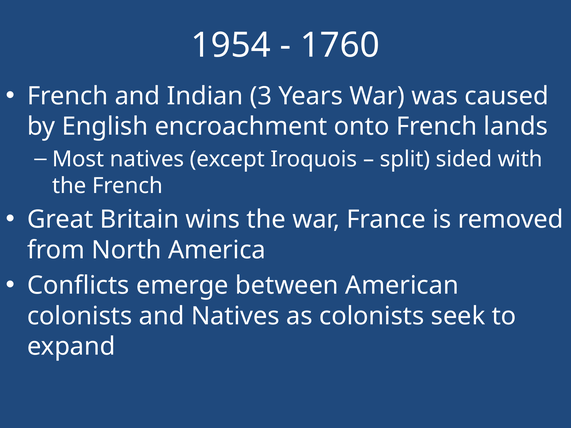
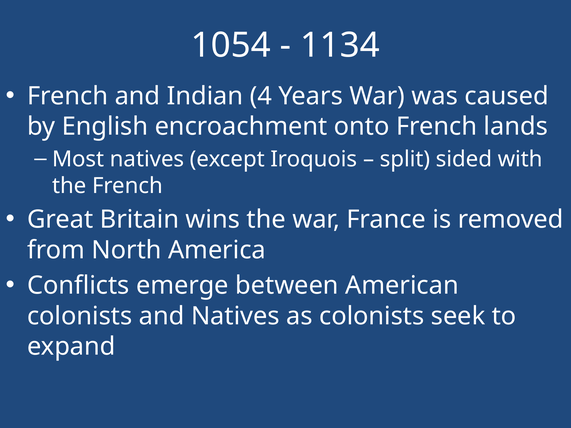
1954: 1954 -> 1054 (231, 45)
1760: 1760 -> 1134 (340, 45)
3: 3 -> 4 (261, 96)
